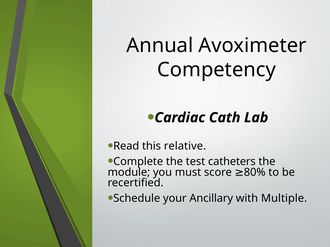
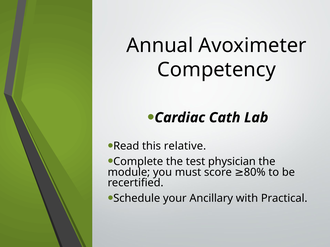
catheters: catheters -> physician (232, 162)
Multiple: Multiple -> Practical (284, 199)
